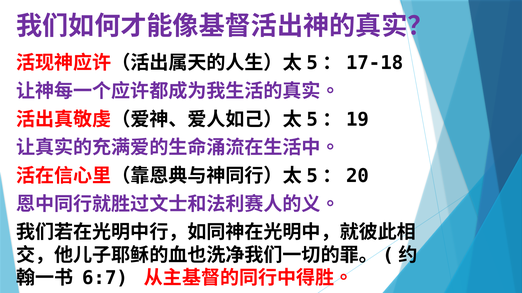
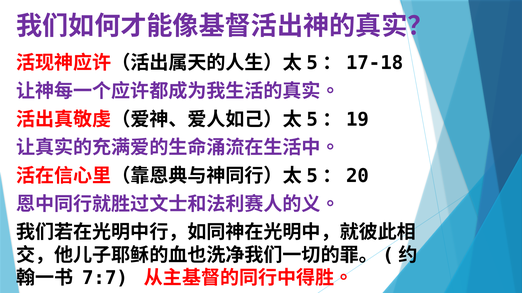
6:7: 6:7 -> 7:7 (105, 279)
